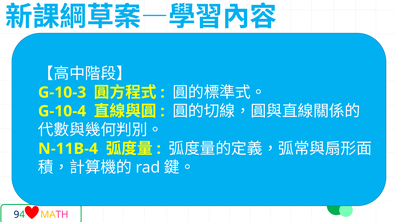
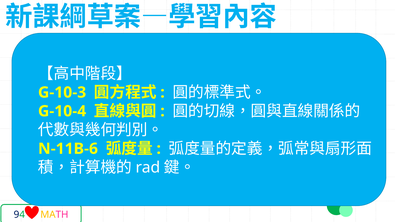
N-11B-4: N-11B-4 -> N-11B-6 (68, 149)
